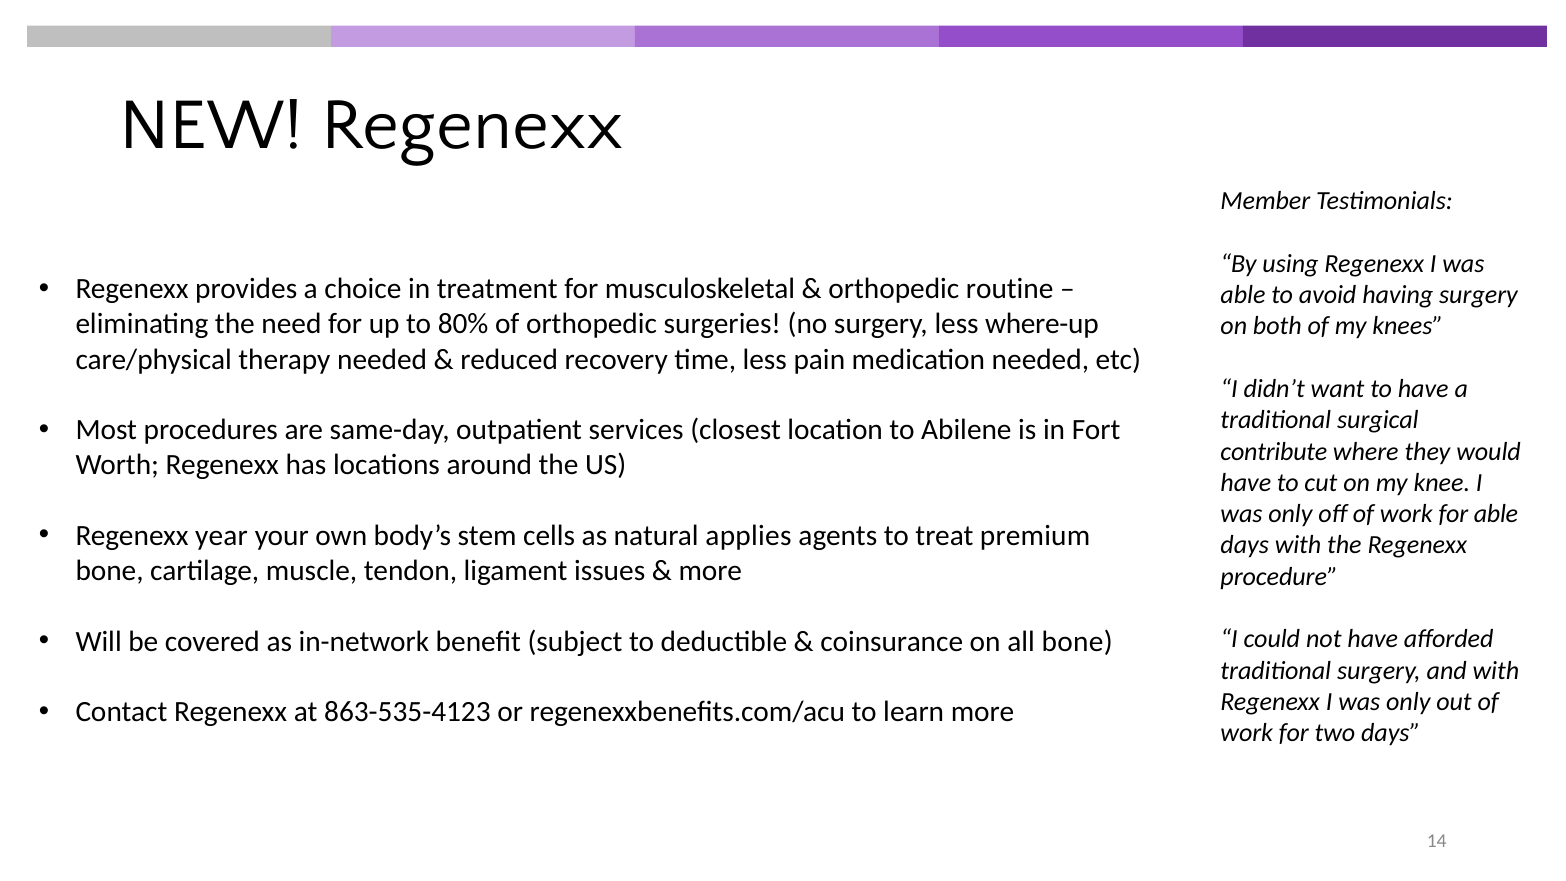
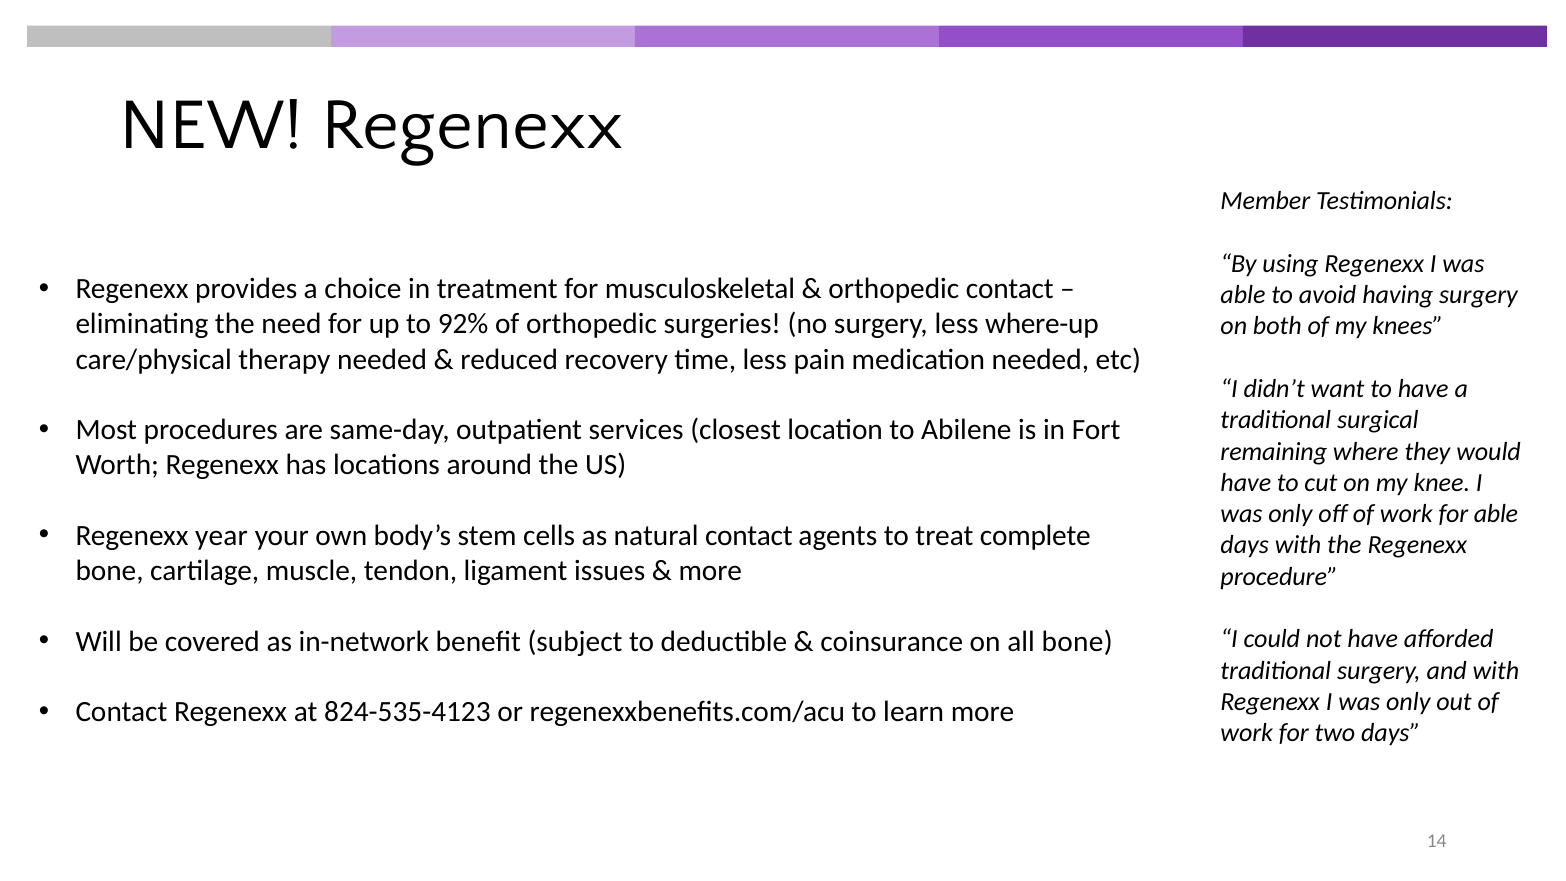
orthopedic routine: routine -> contact (1010, 289)
80%: 80% -> 92% (463, 324)
contribute: contribute -> remaining (1274, 451)
natural applies: applies -> contact (749, 536)
premium: premium -> complete (1035, 536)
863-535-4123: 863-535-4123 -> 824-535-4123 (407, 712)
